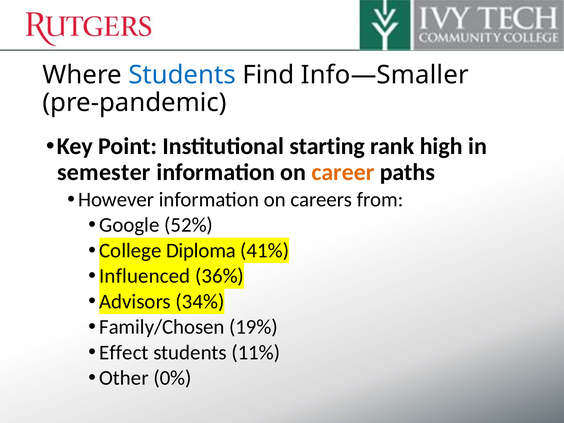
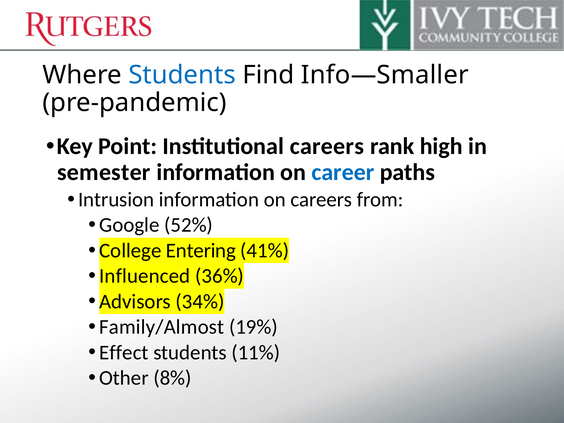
Institutional starting: starting -> careers (327, 146)
career colour: orange -> blue (343, 172)
However: However -> Intrusion (116, 200)
Diploma: Diploma -> Entering (201, 251)
Family/Chosen: Family/Chosen -> Family/Almost (162, 327)
0%: 0% -> 8% (172, 378)
